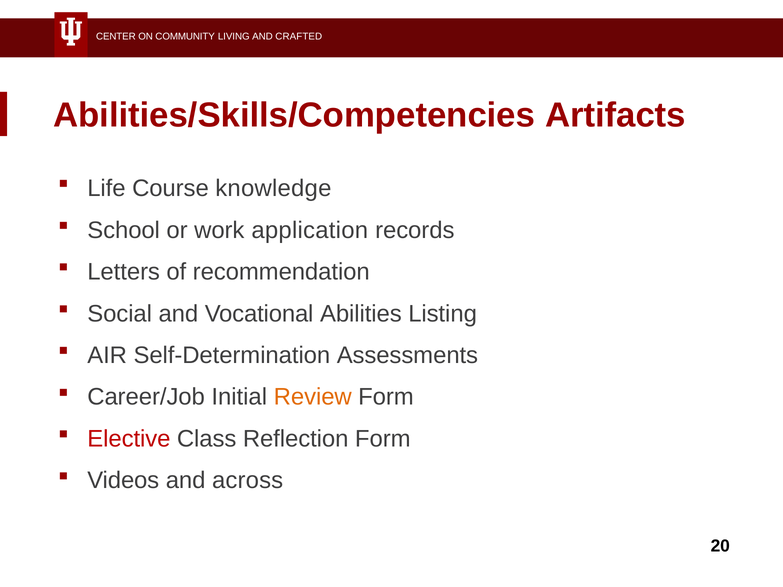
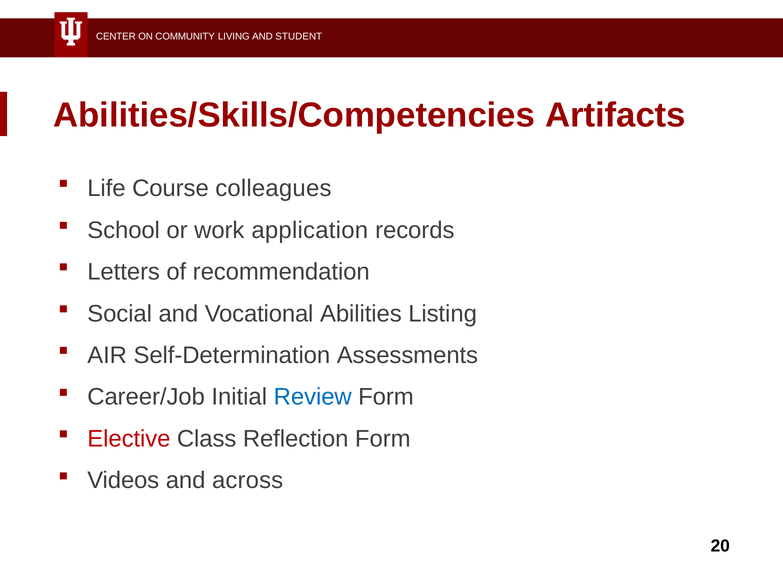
CRAFTED: CRAFTED -> STUDENT (299, 37)
knowledge: knowledge -> colleagues (273, 188)
Review colour: orange -> blue (313, 397)
